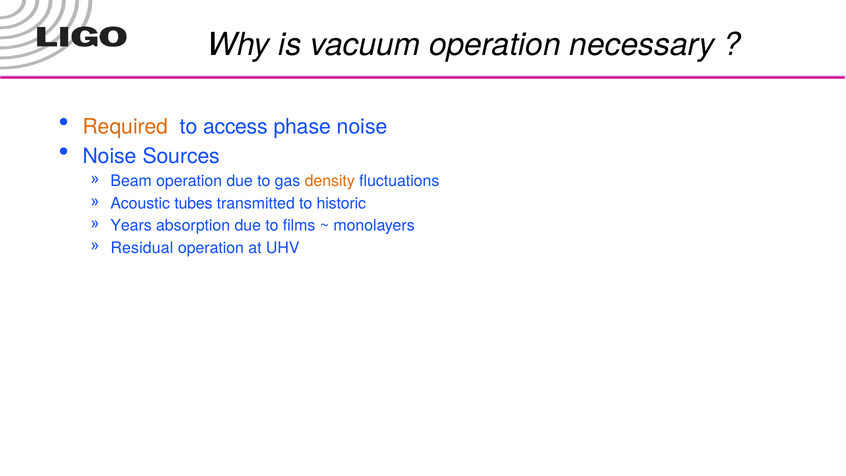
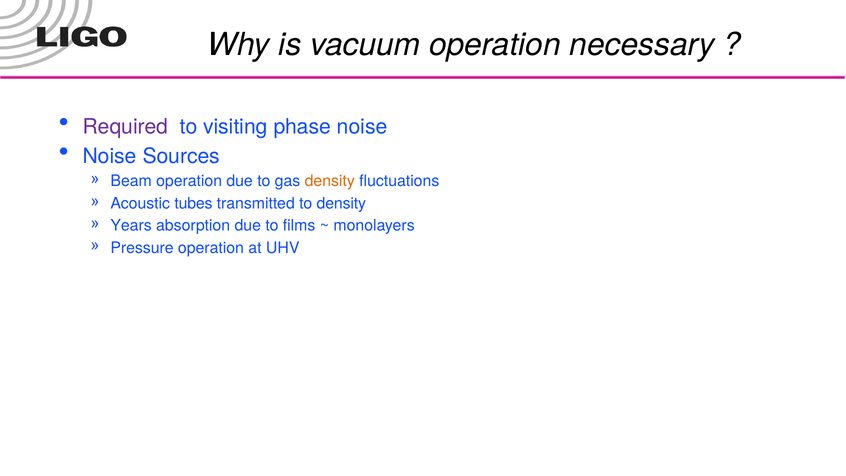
Required colour: orange -> purple (125, 127)
access: access -> visiting (235, 127)
to historic: historic -> density (341, 203)
Residual: Residual -> Pressure (142, 248)
